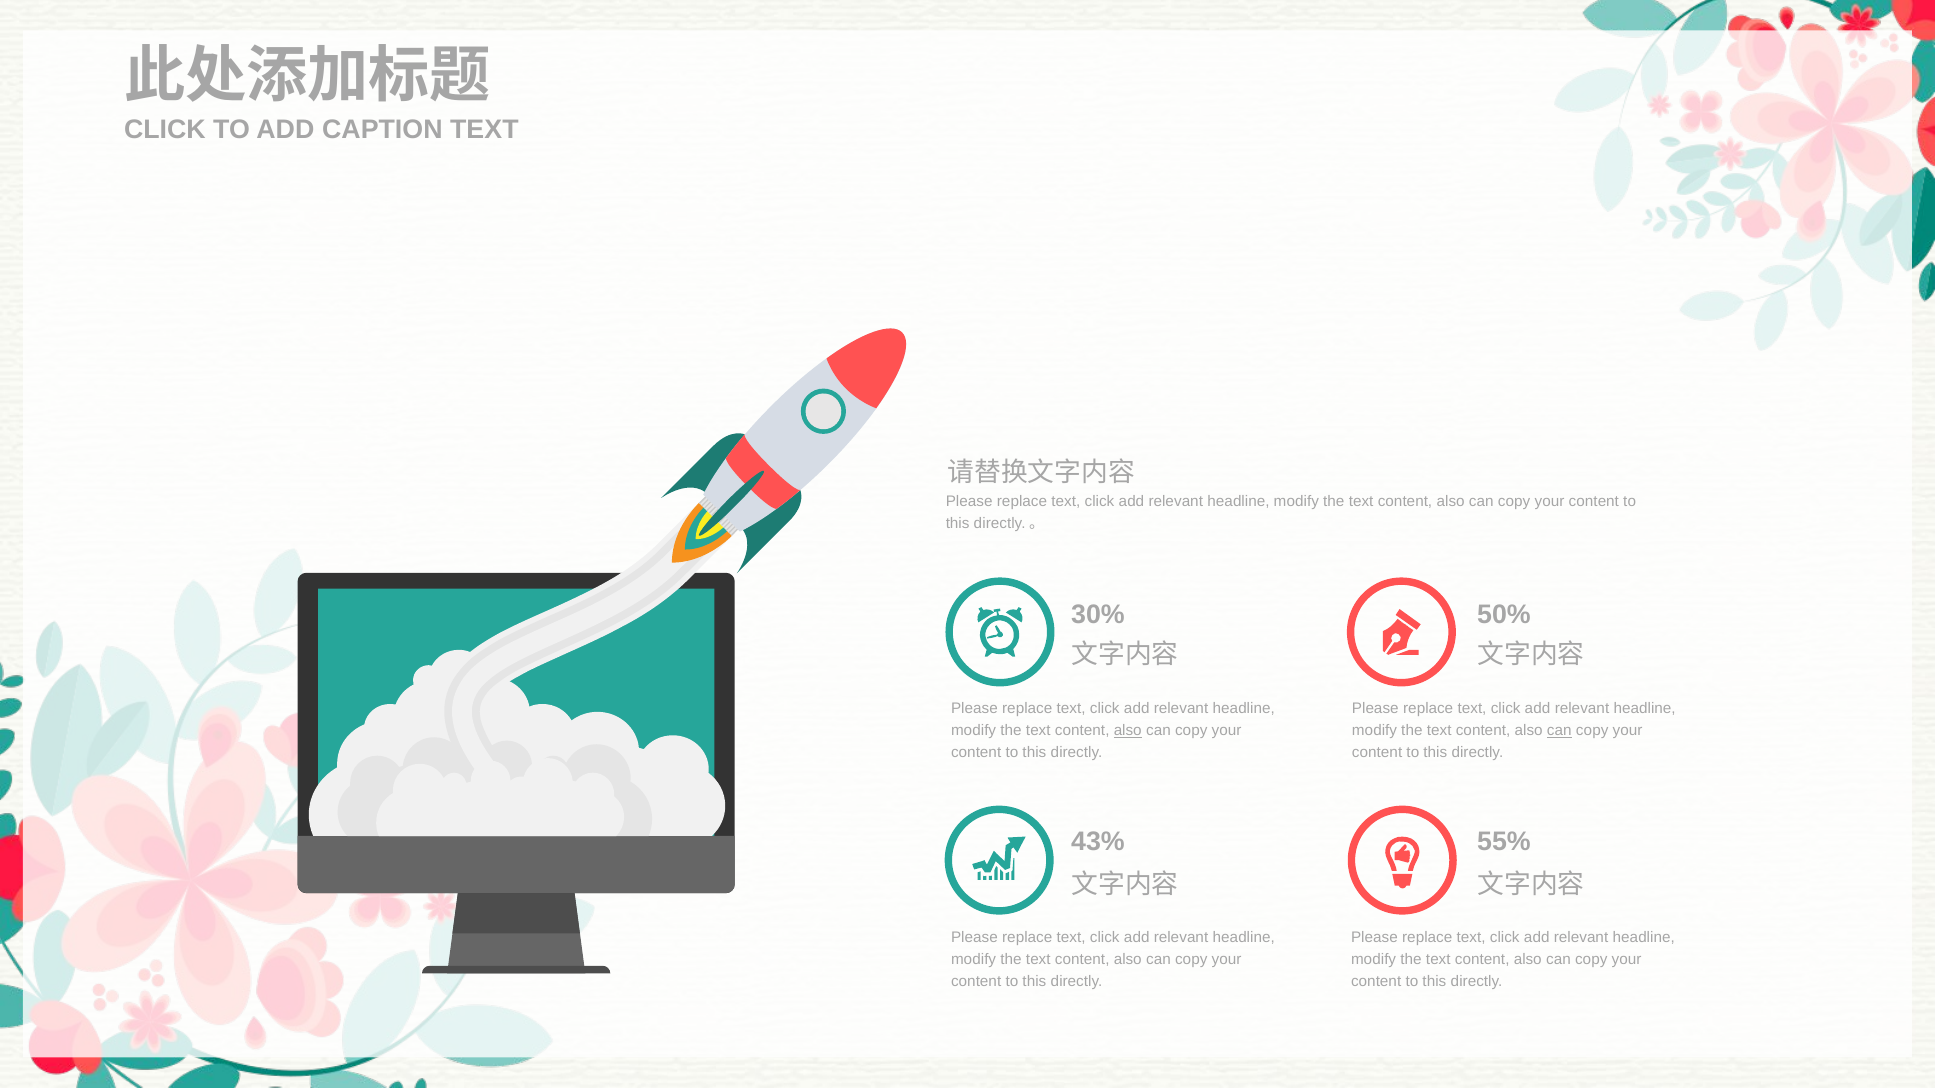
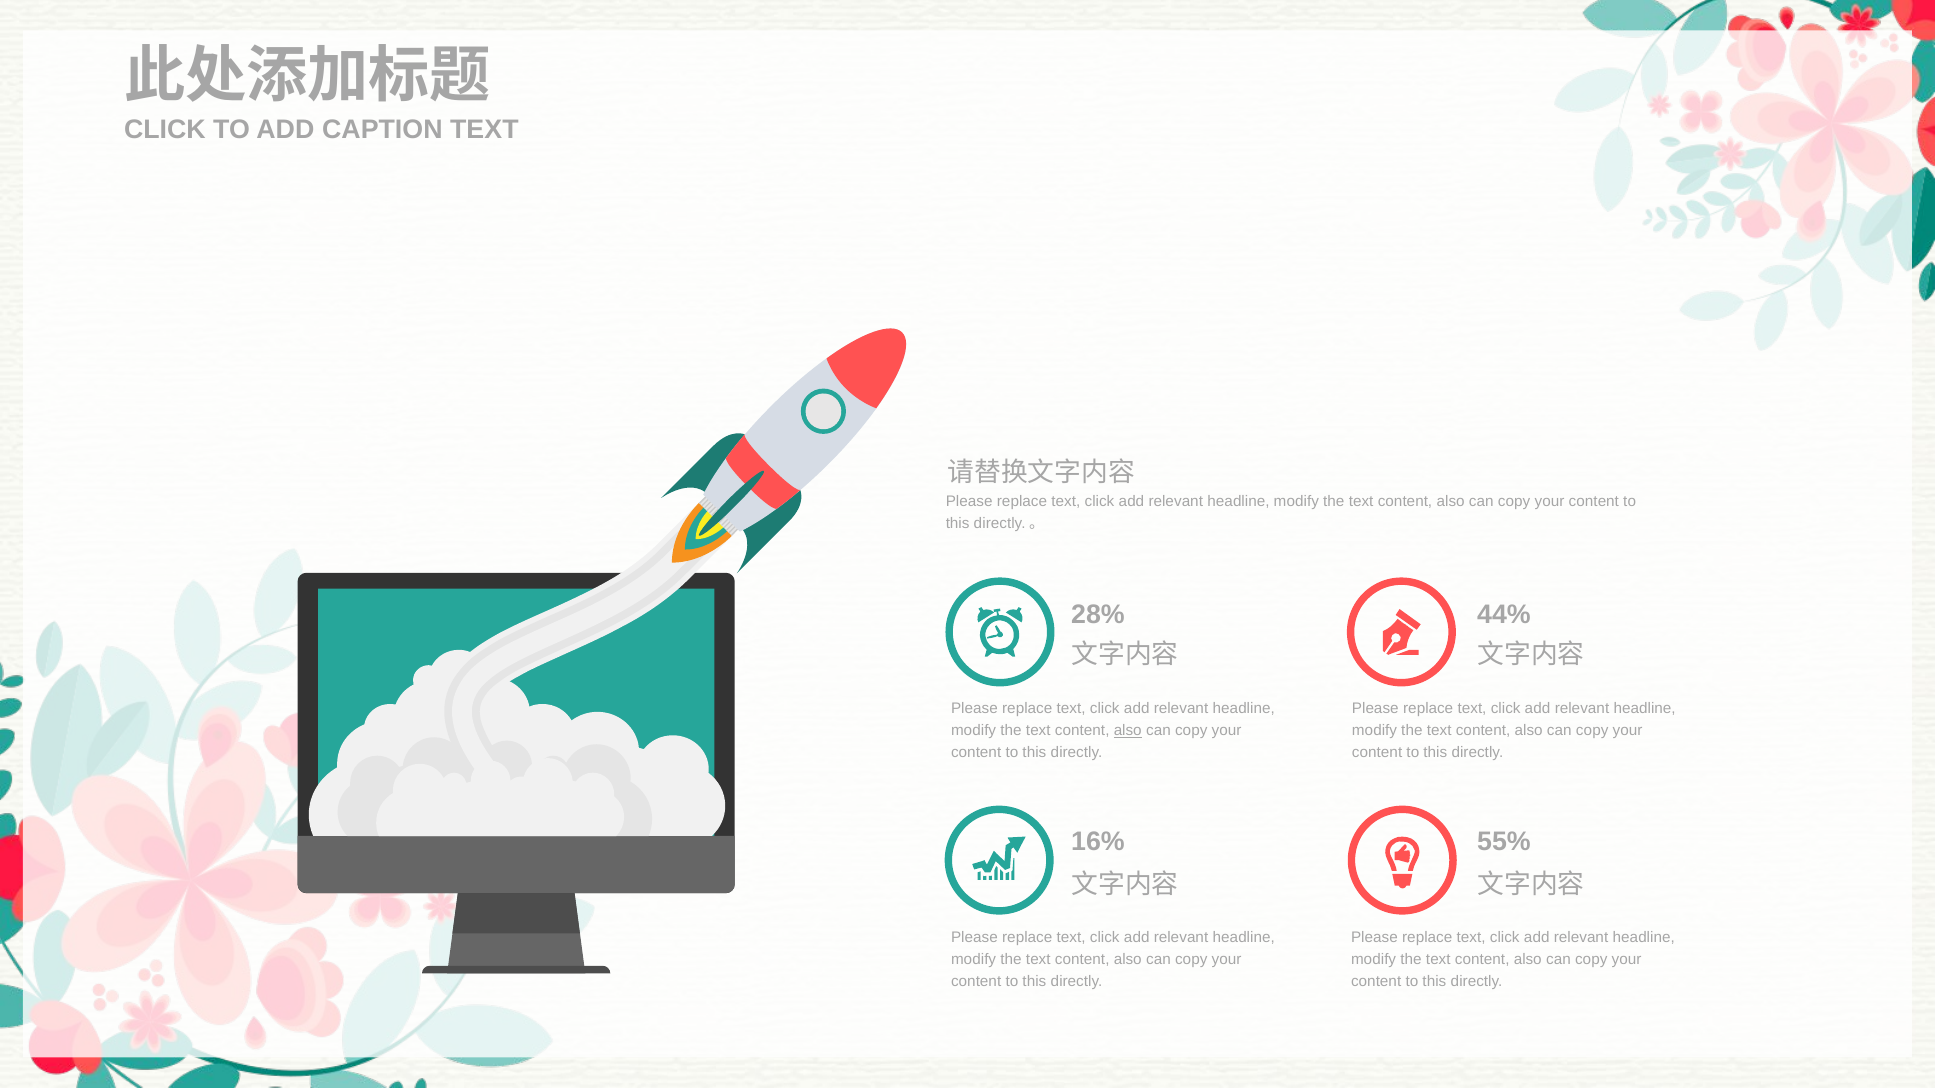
30%: 30% -> 28% (1098, 615)
50%: 50% -> 44% (1504, 615)
can underline: present -> none (1559, 731)
43%: 43% -> 16% (1098, 842)
